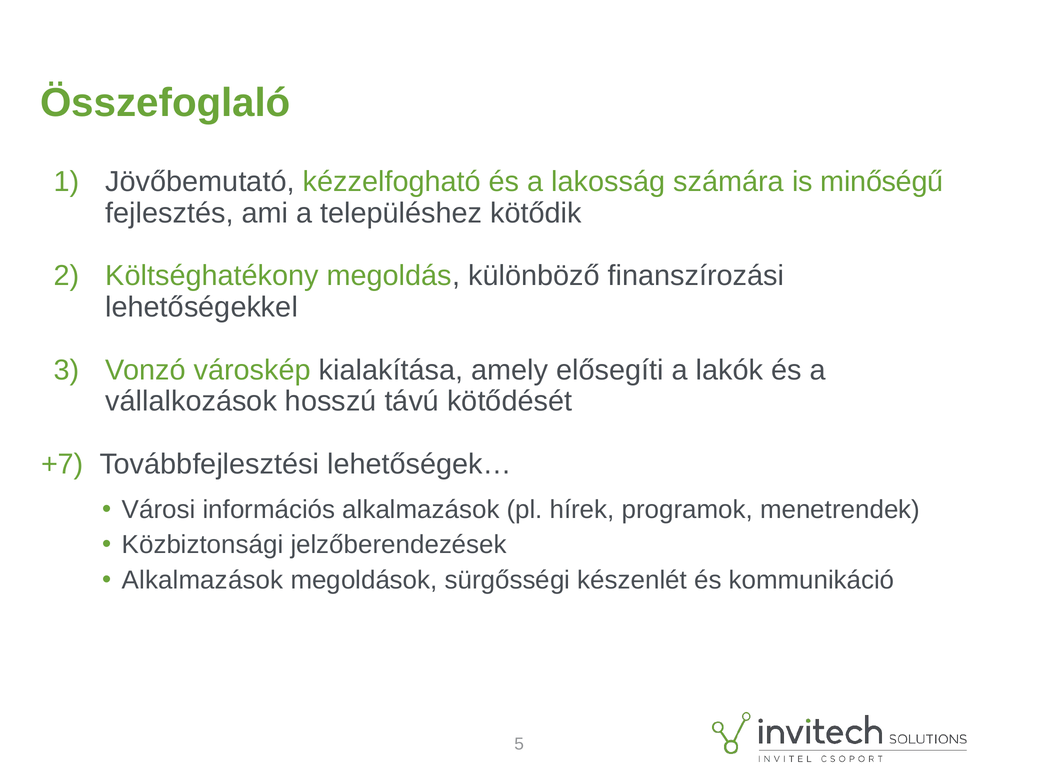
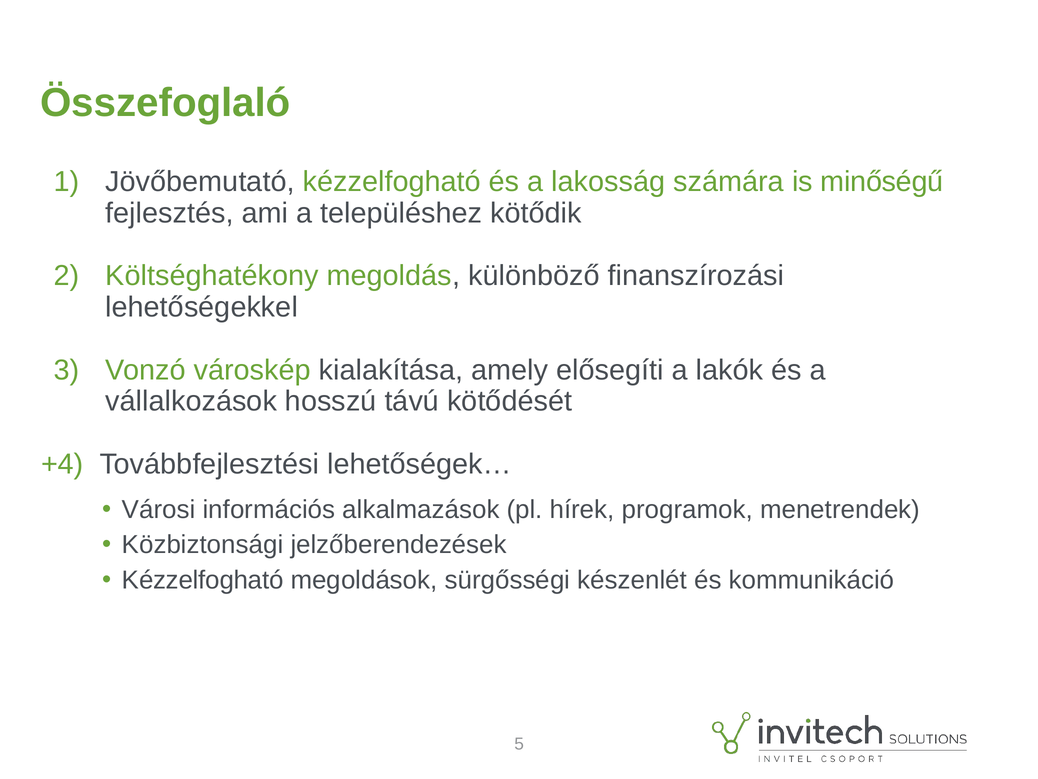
+7: +7 -> +4 (62, 464)
Alkalmazások: Alkalmazások -> Kézzelfogható (203, 580)
